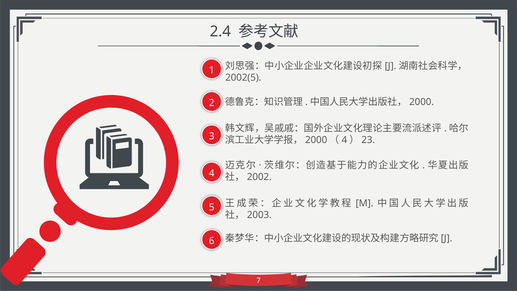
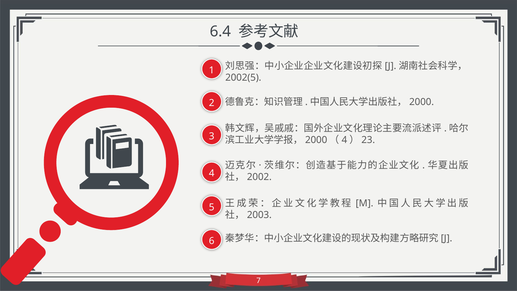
2.4: 2.4 -> 6.4 (220, 32)
